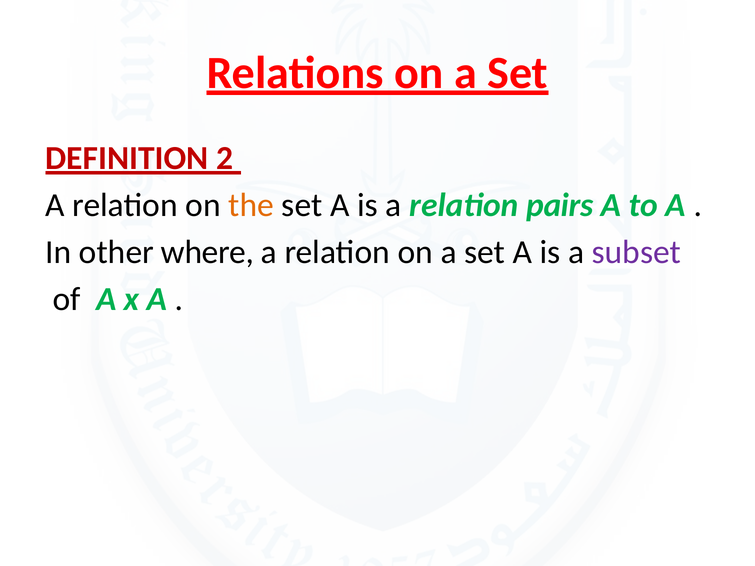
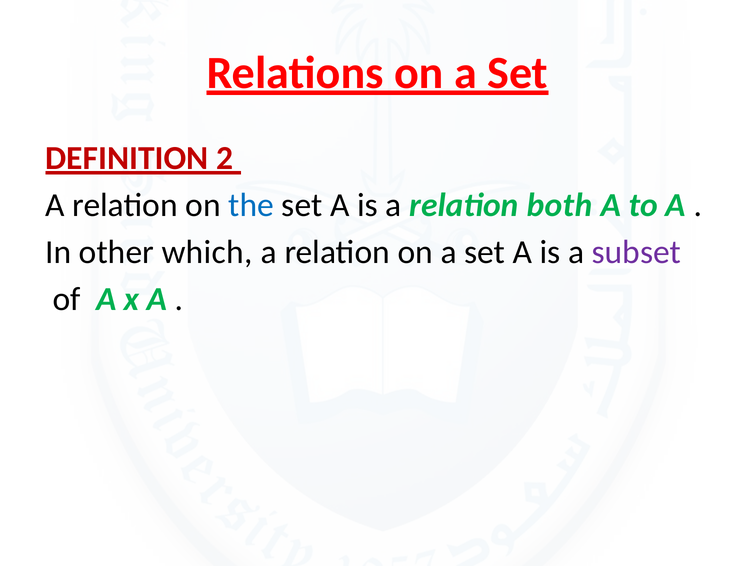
the colour: orange -> blue (251, 205)
pairs: pairs -> both (560, 205)
where: where -> which (207, 252)
